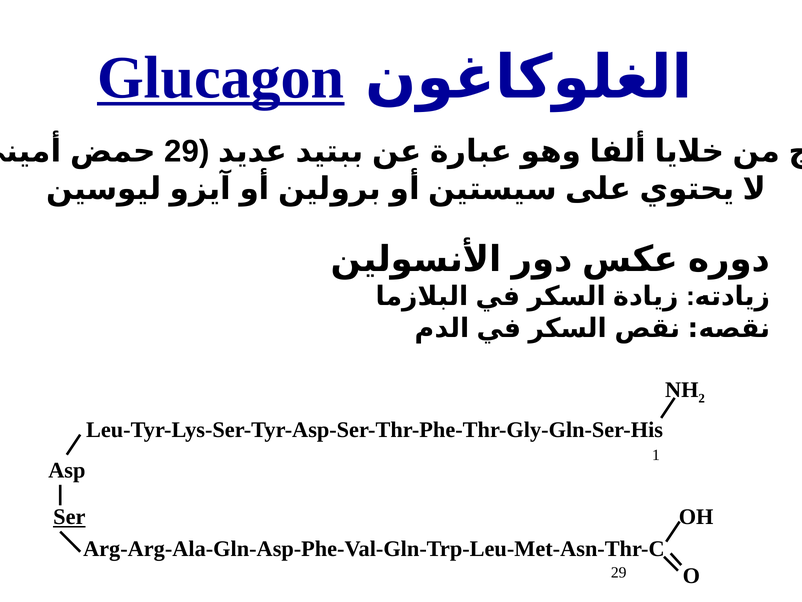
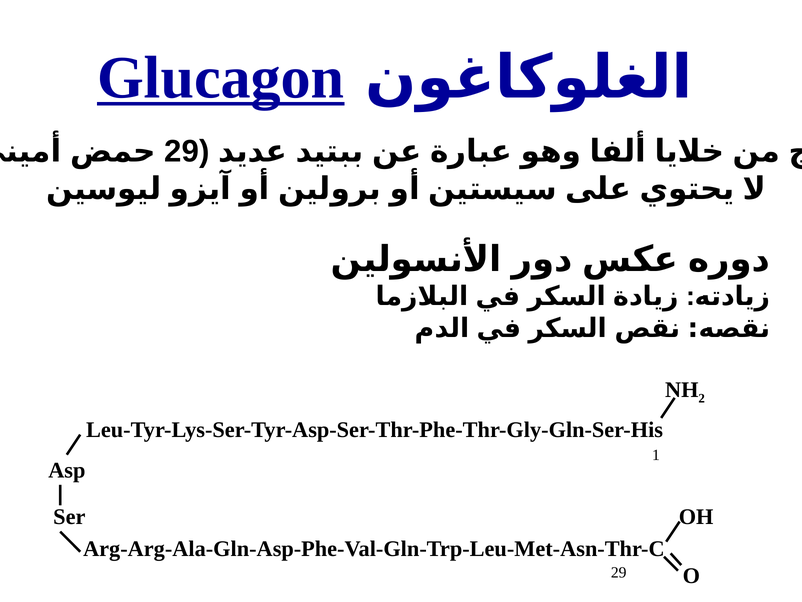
Ser underline: present -> none (69, 517)
